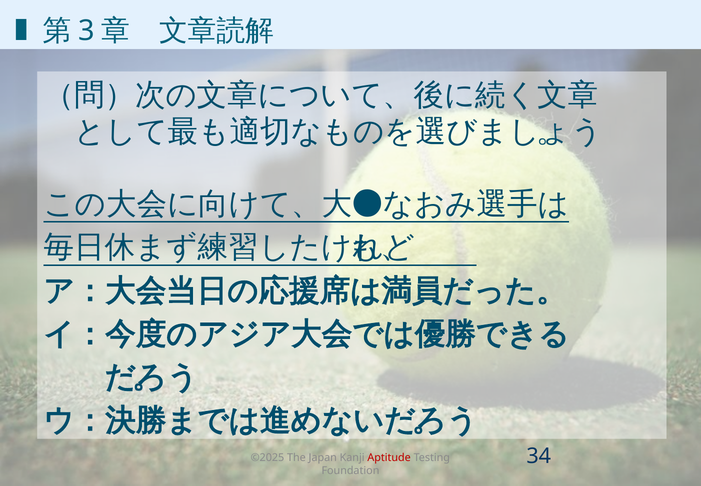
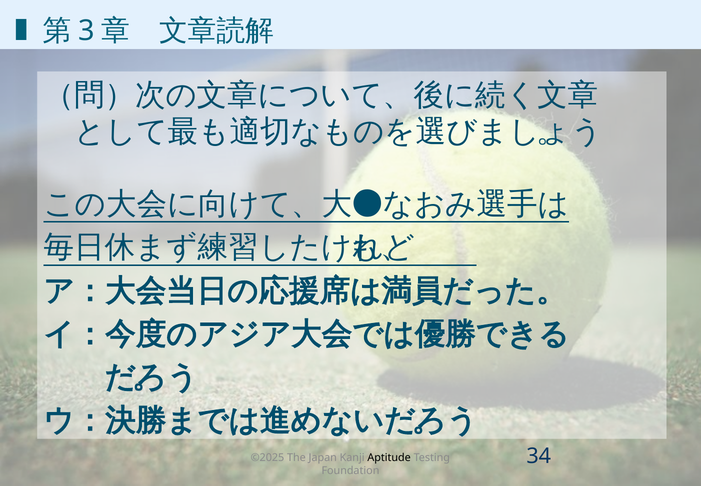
Aptitude colour: red -> black (389, 457)
